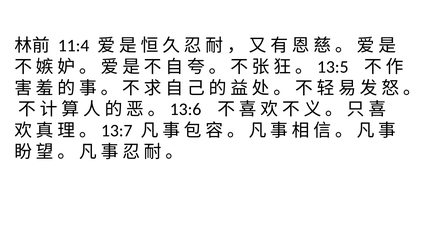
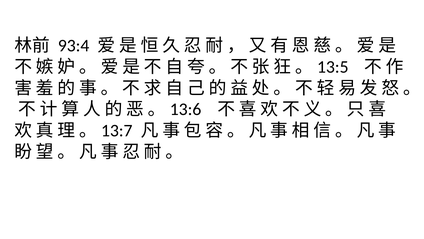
11:4: 11:4 -> 93:4 (74, 46)
